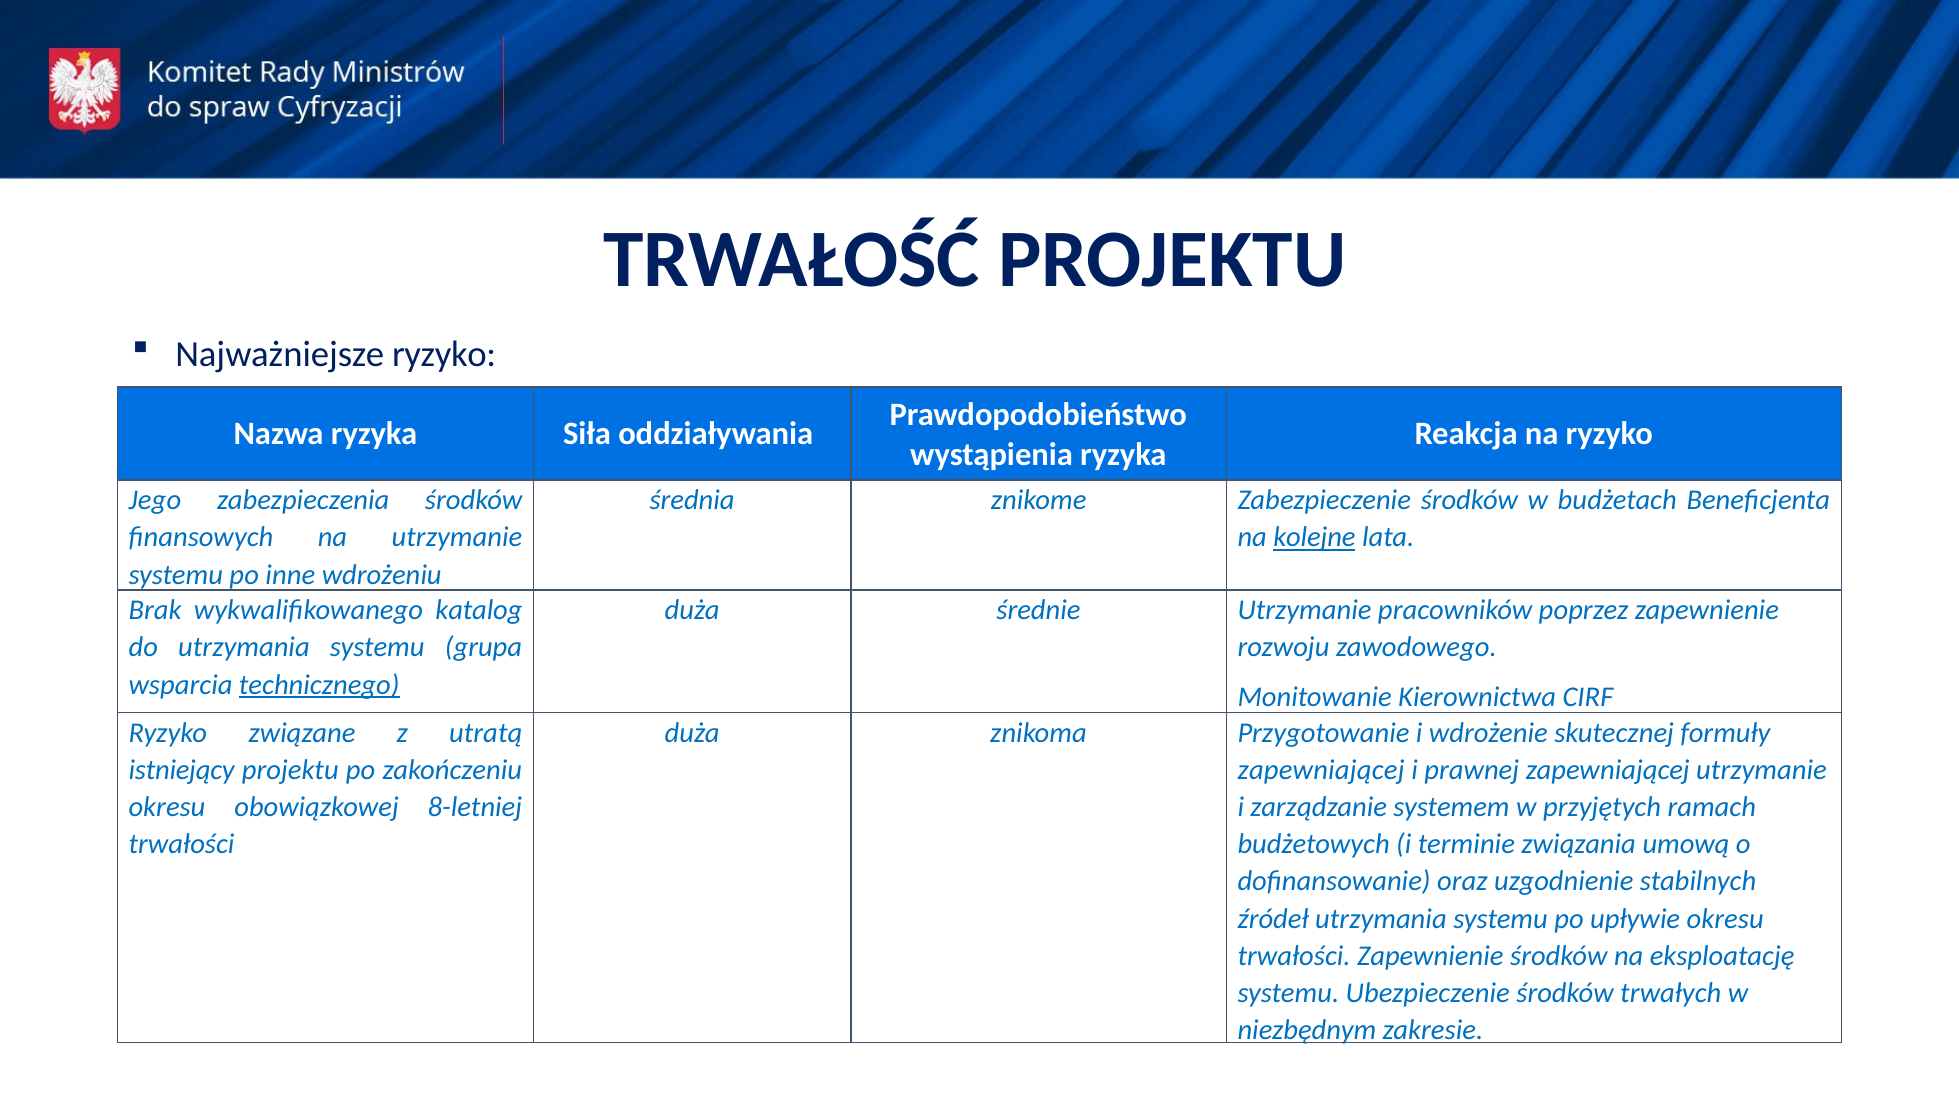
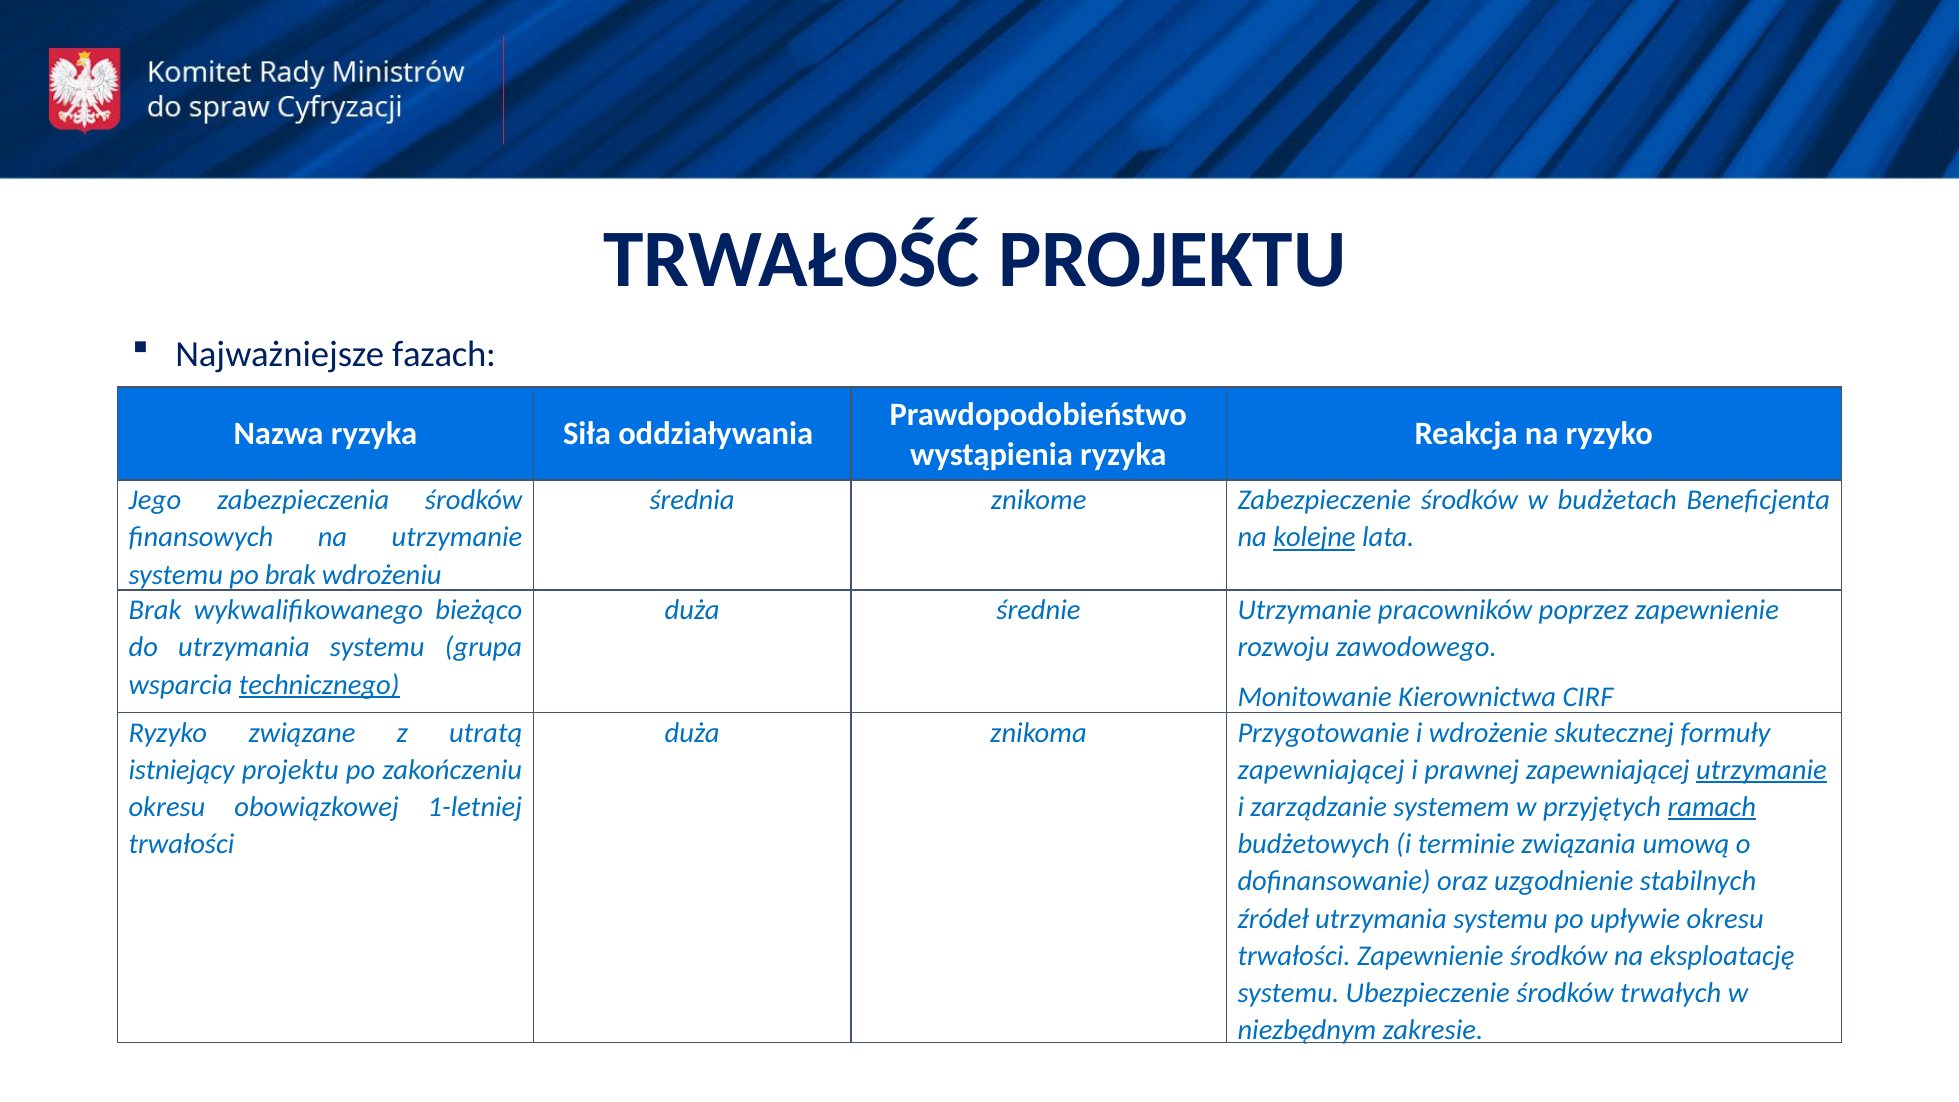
Najważniejsze ryzyko: ryzyko -> fazach (444, 354)
po inne: inne -> brak (290, 575)
katalog: katalog -> bieżąco (479, 610)
utrzymanie underline: none -> present (1762, 770)
8-letniej: 8-letniej -> 1-letniej (475, 807)
ramach underline: none -> present (1712, 807)
